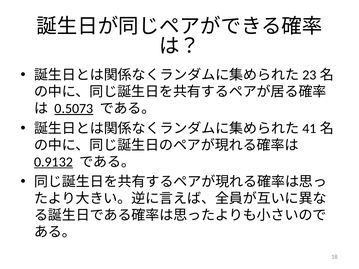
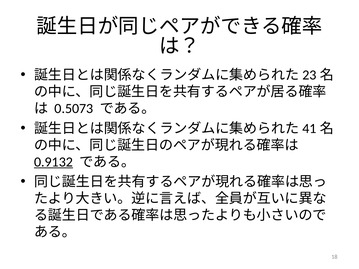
0.5073 underline: present -> none (74, 109)
